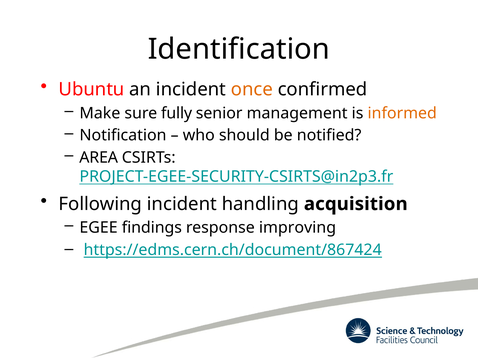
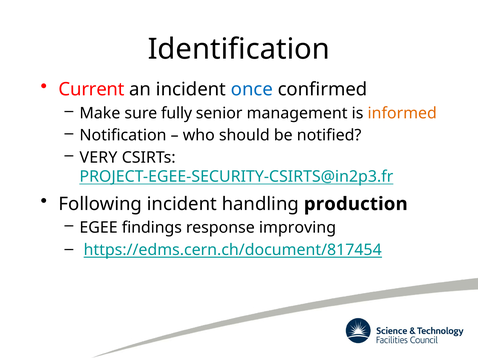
Ubuntu: Ubuntu -> Current (92, 90)
once colour: orange -> blue (252, 90)
AREA: AREA -> VERY (98, 158)
acquisition: acquisition -> production (356, 204)
https://edms.cern.ch/document/867424: https://edms.cern.ch/document/867424 -> https://edms.cern.ch/document/817454 (233, 250)
